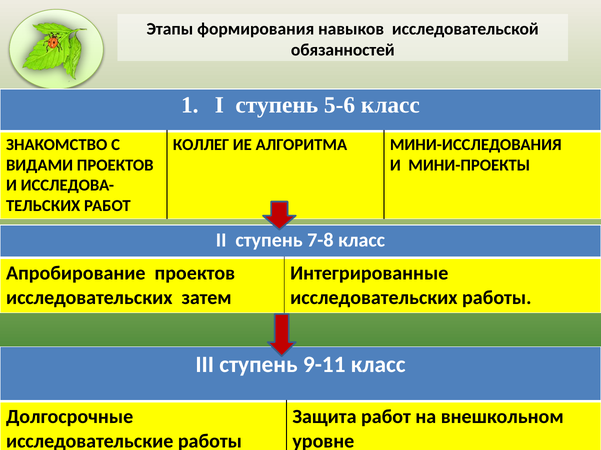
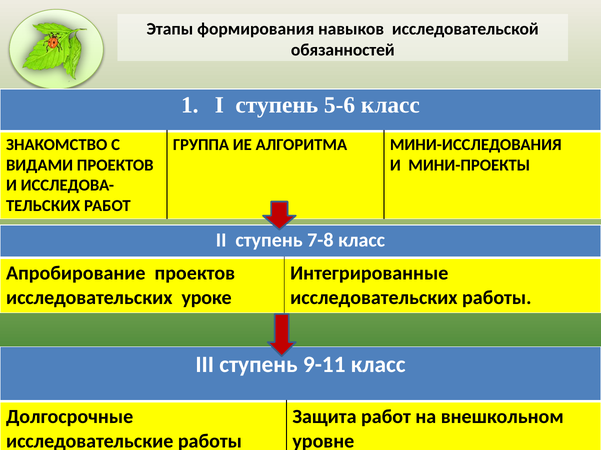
КОЛЛЕГ: КОЛЛЕГ -> ГРУППА (201, 145)
затем: затем -> уроке (207, 298)
